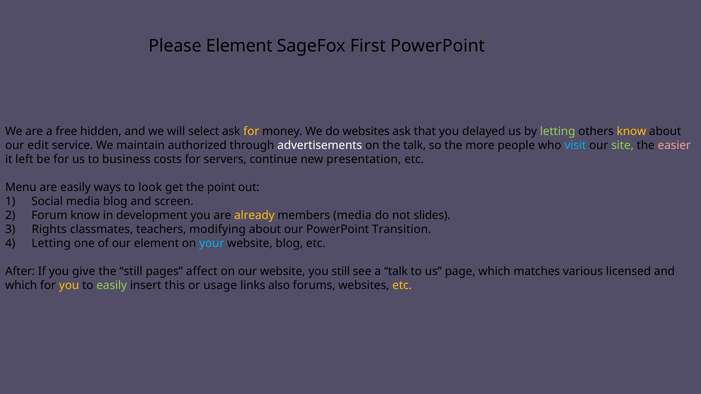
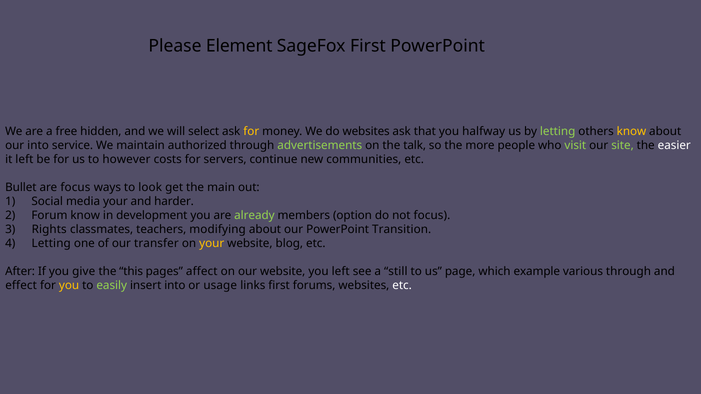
delayed: delayed -> halfway (484, 131)
our edit: edit -> into (38, 145)
advertisements colour: white -> light green (320, 145)
visit colour: light blue -> light green (575, 145)
easier colour: pink -> white (674, 145)
business: business -> however (126, 159)
presentation: presentation -> communities (364, 159)
Menu: Menu -> Bullet (21, 187)
are easily: easily -> focus (75, 187)
point: point -> main (221, 187)
media blog: blog -> your (115, 201)
screen: screen -> harder (174, 201)
already colour: yellow -> light green (254, 215)
members media: media -> option (352, 215)
not slides: slides -> focus (432, 215)
our element: element -> transfer (156, 243)
your colour: light blue -> yellow (212, 243)
the still: still -> this (131, 272)
you still: still -> left (341, 272)
a talk: talk -> still (396, 272)
matches: matches -> example (537, 272)
various licensed: licensed -> through (628, 272)
which: which -> effect (21, 286)
insert this: this -> into (175, 286)
links also: also -> first (279, 286)
etc colour: yellow -> white (402, 286)
